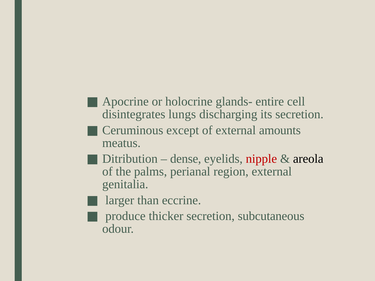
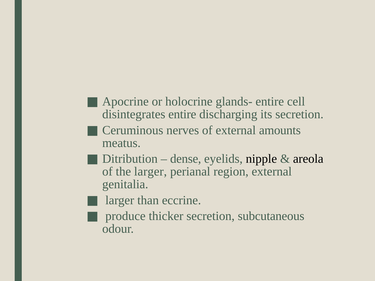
disintegrates lungs: lungs -> entire (182, 114)
except: except -> nerves (183, 130)
nipple colour: red -> black (261, 159)
the palms: palms -> larger (150, 172)
